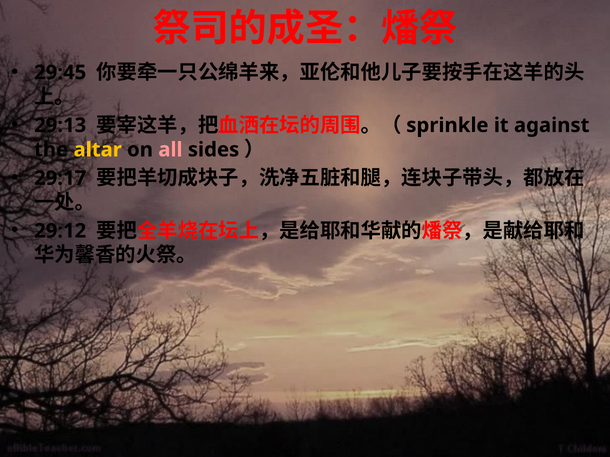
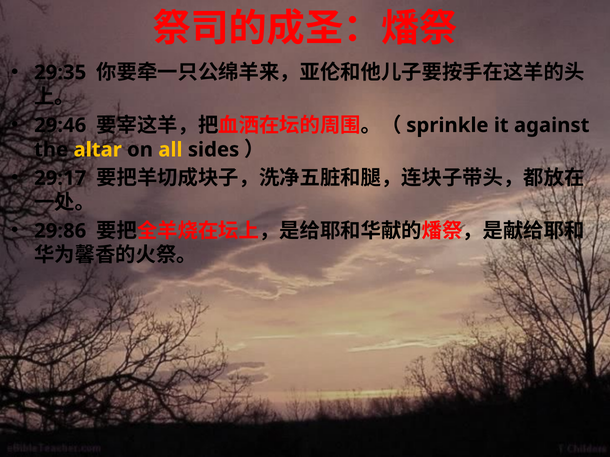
29:45: 29:45 -> 29:35 (60, 73)
29:13: 29:13 -> 29:46 (60, 125)
all colour: pink -> yellow (170, 150)
29:12: 29:12 -> 29:86 (60, 231)
